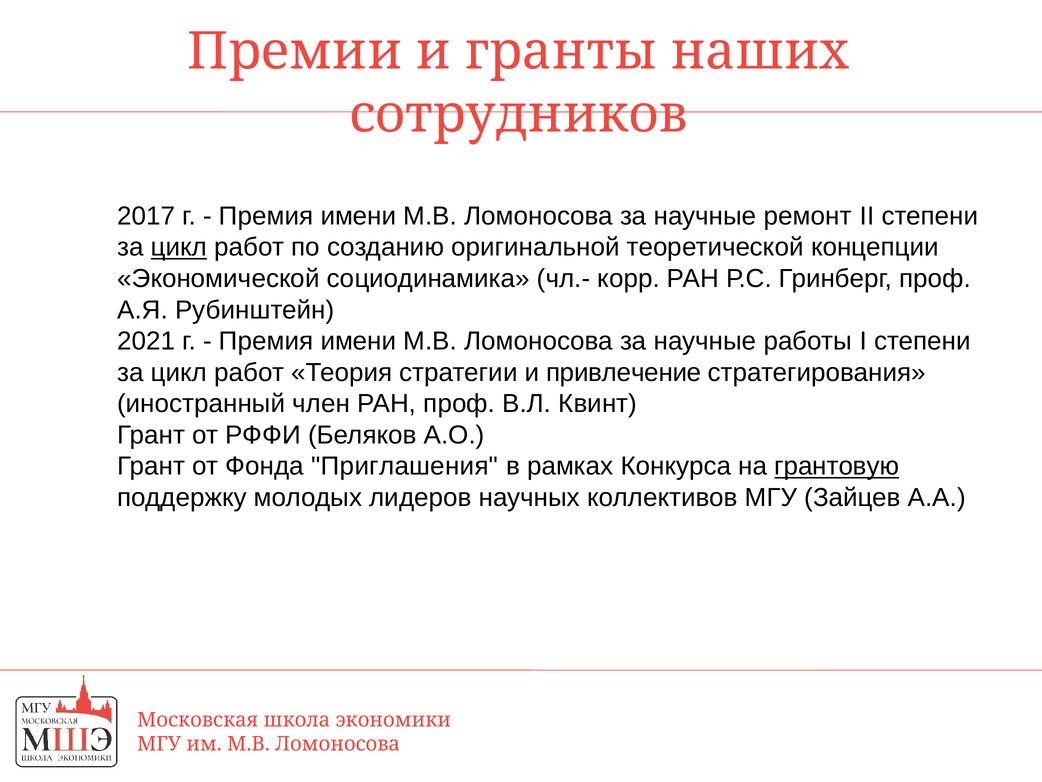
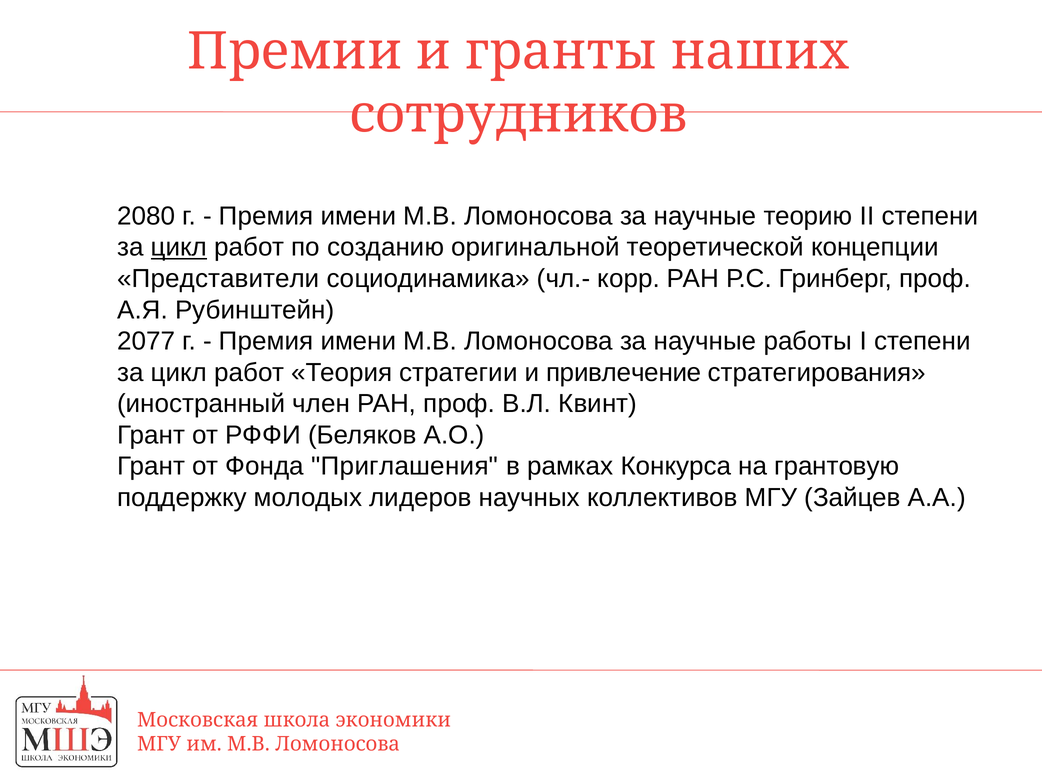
2017: 2017 -> 2080 (146, 216)
ремонт: ремонт -> теорию (808, 216)
Экономической: Экономической -> Представители (218, 278)
2021: 2021 -> 2077 (146, 341)
грантовую underline: present -> none (837, 466)
